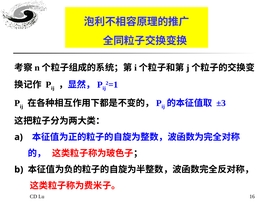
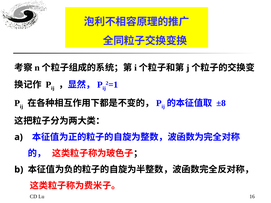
±3: ±3 -> ±8 (221, 103)
